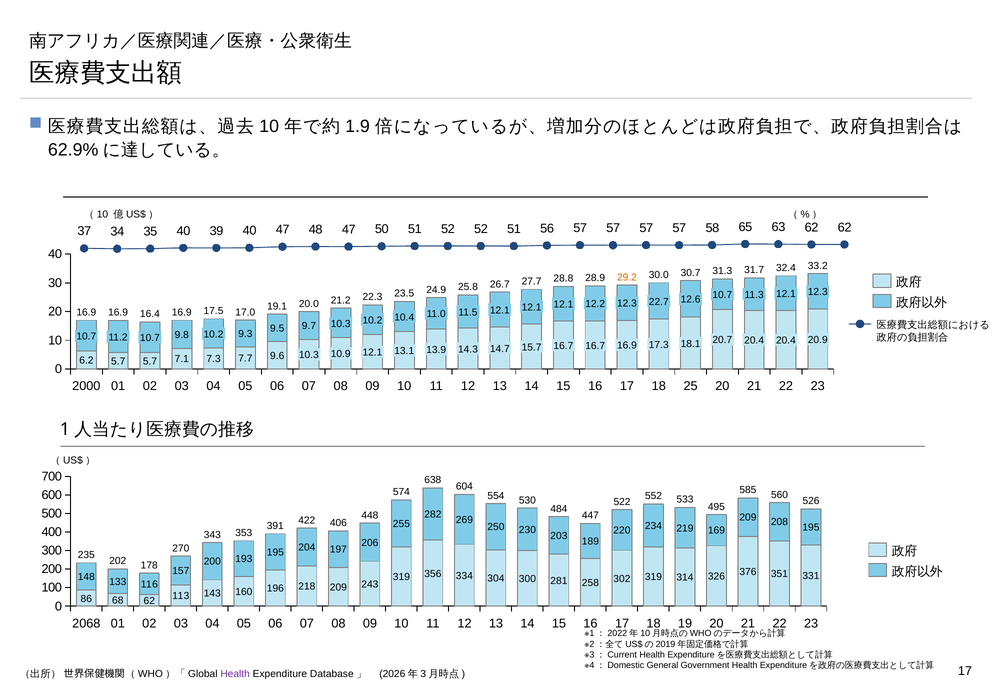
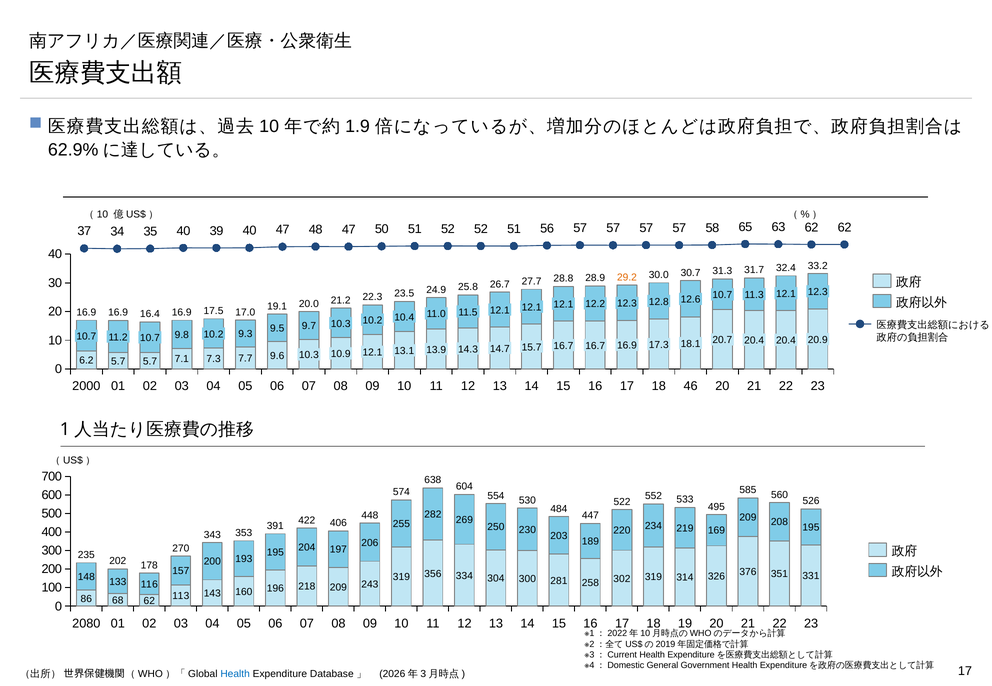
22.7: 22.7 -> 12.8 (659, 302)
25: 25 -> 46 (691, 387)
2068: 2068 -> 2080 (86, 624)
Health colour: purple -> blue (235, 675)
